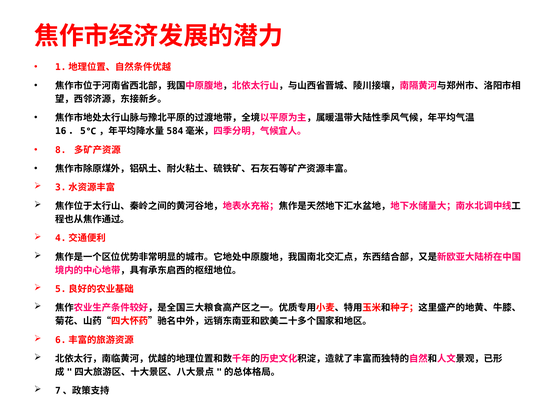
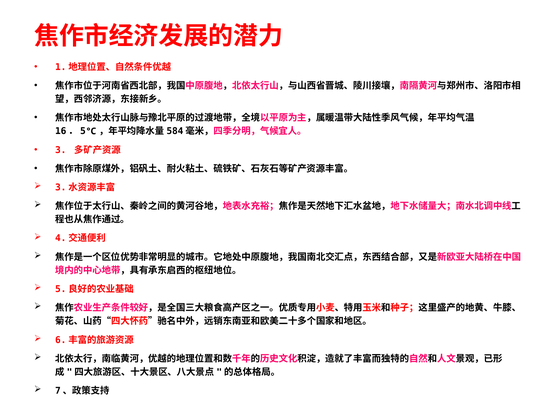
8: 8 -> 3 (61, 150)
